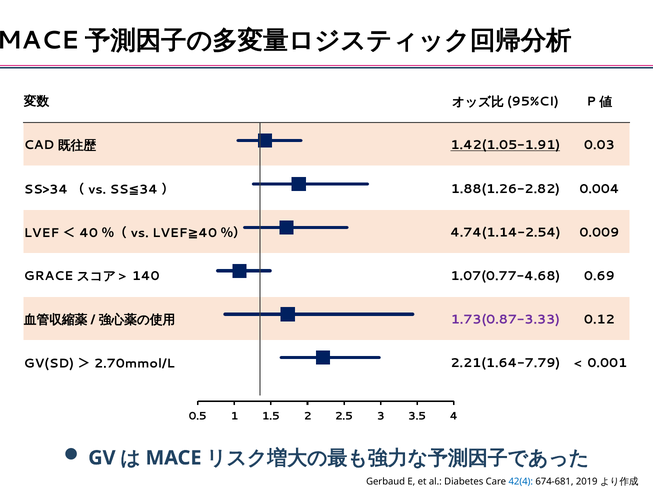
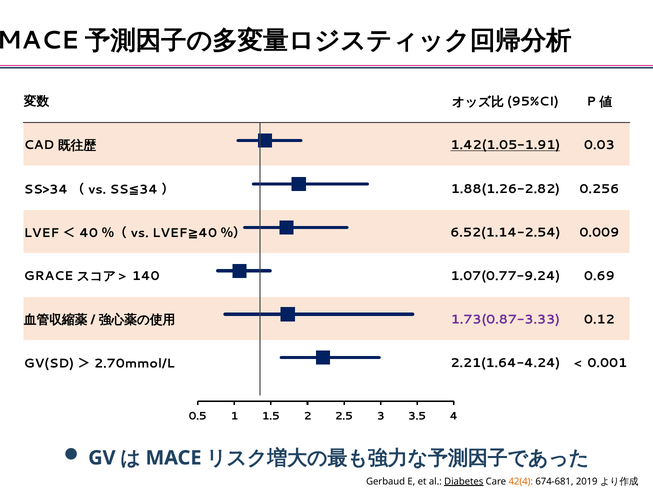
0.004: 0.004 -> 0.256 (599, 189)
4.74(1.14-2.54: 4.74(1.14-2.54 -> 6.52(1.14-2.54 (505, 232)
1.07(0.77-4.68: 1.07(0.77-4.68 -> 1.07(0.77-9.24 (505, 276)
2.21(1.64-7.79: 2.21(1.64-7.79 -> 2.21(1.64-4.24 (505, 363)
Diabetes underline: none -> present (464, 481)
42(4 colour: blue -> orange (521, 481)
